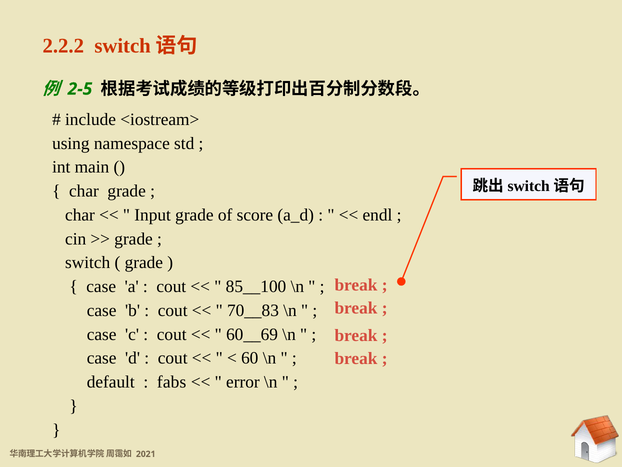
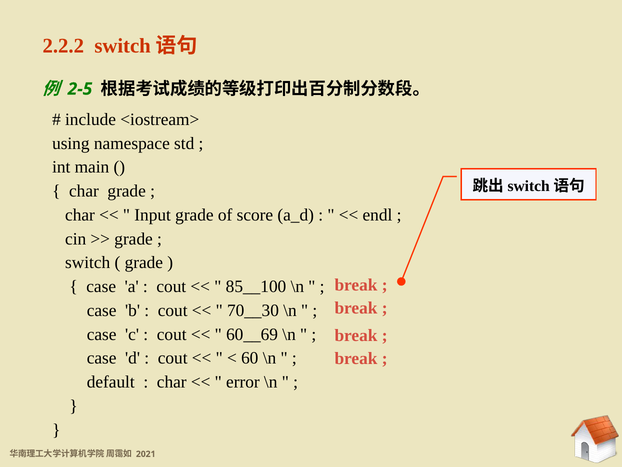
70__83: 70__83 -> 70__30 (253, 310)
fabs: fabs -> char (172, 382)
